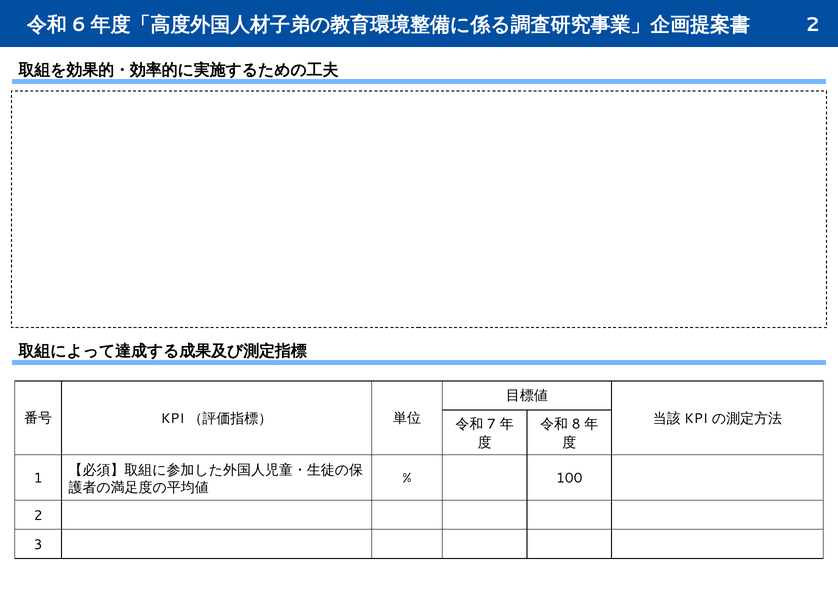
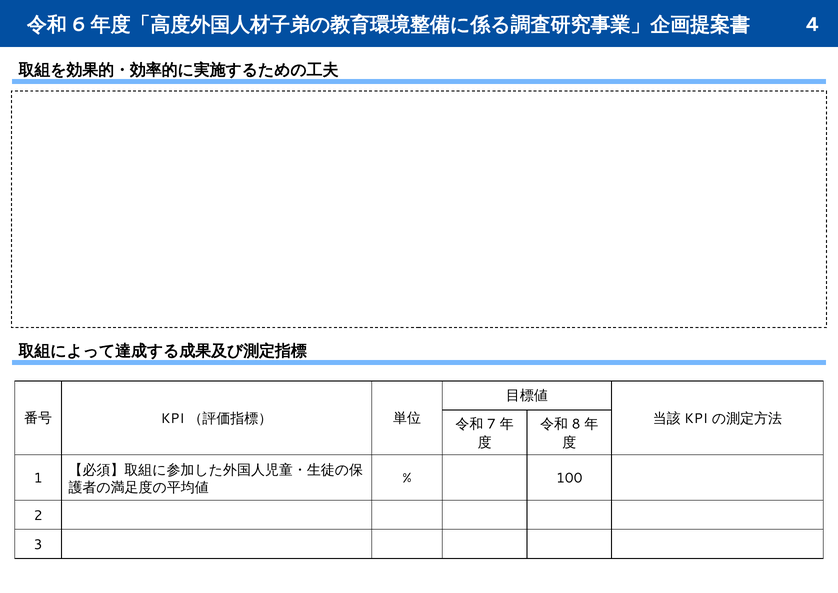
2: 2 -> 4 (813, 25)
